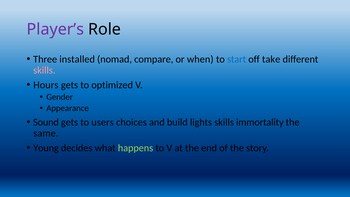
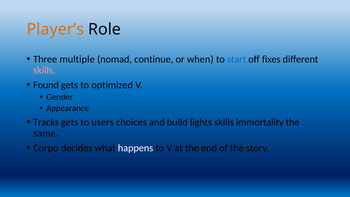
Player’s colour: purple -> orange (55, 29)
installed: installed -> multiple (77, 59)
compare: compare -> continue (154, 59)
take: take -> fixes (271, 59)
Hours: Hours -> Found (46, 85)
Sound: Sound -> Tracks (46, 122)
Young: Young -> Corpo (46, 148)
happens colour: light green -> white (136, 148)
